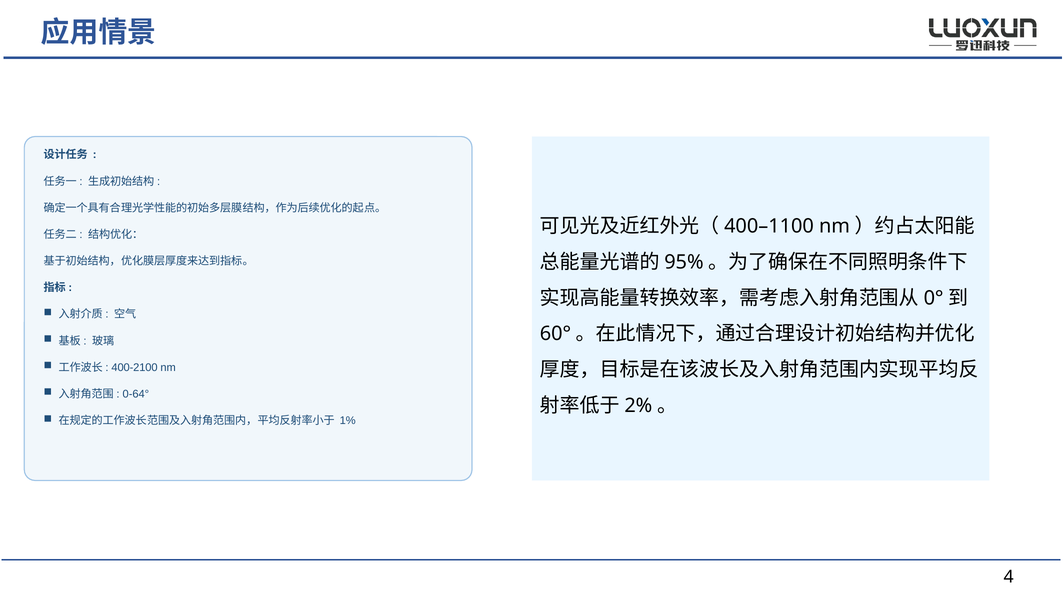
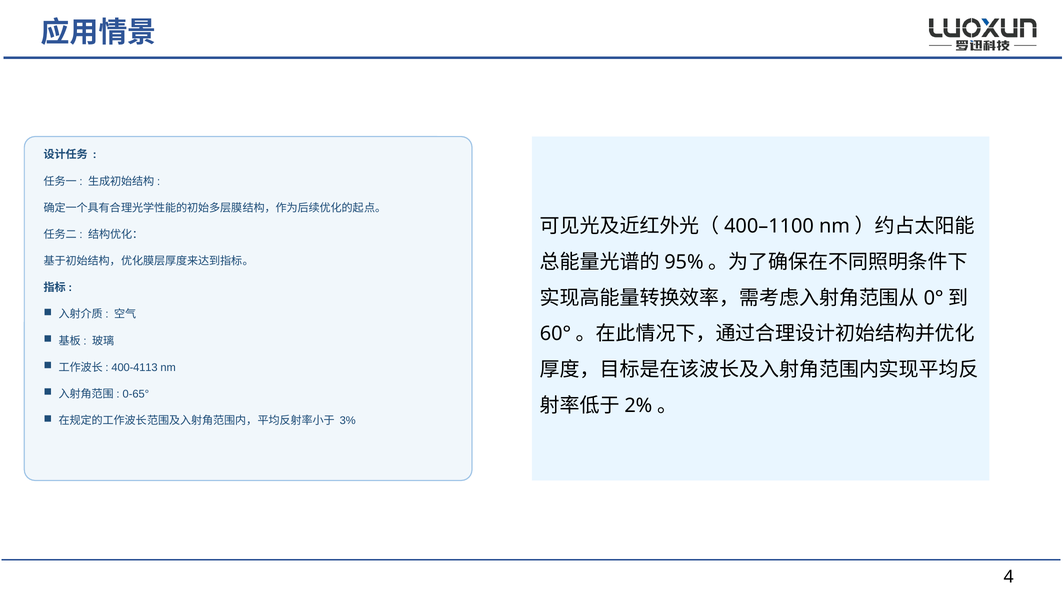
400-2100: 400-2100 -> 400-4113 (135, 368)
0-64°: 0-64° -> 0-65° (136, 394)
1%: 1% -> 3% (348, 421)
